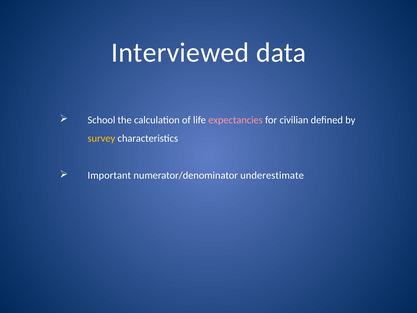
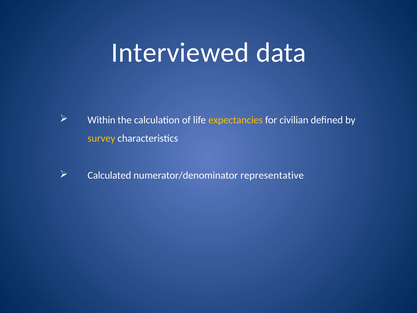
School: School -> Within (101, 120)
expectancies colour: pink -> yellow (236, 120)
Important: Important -> Calculated (109, 175)
underestimate: underestimate -> representative (272, 175)
